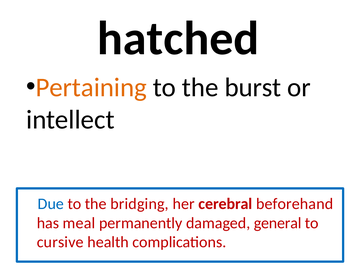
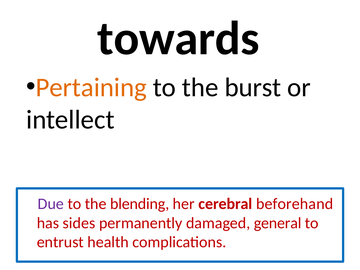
hatched: hatched -> towards (178, 39)
Due colour: blue -> purple (51, 204)
bridging: bridging -> blending (140, 204)
meal: meal -> sides (79, 223)
cursive: cursive -> entrust (60, 242)
